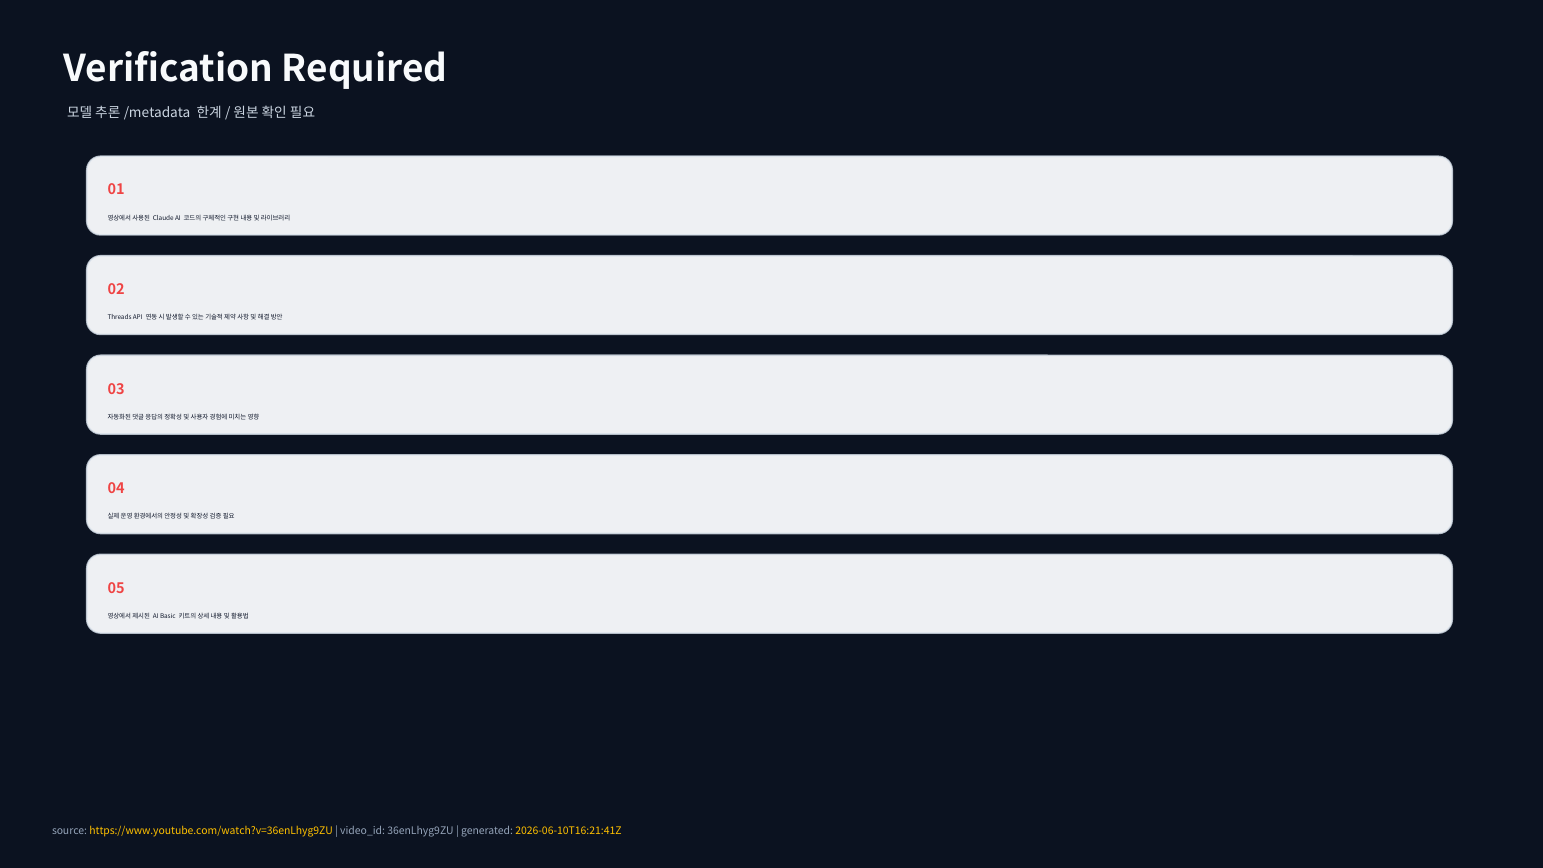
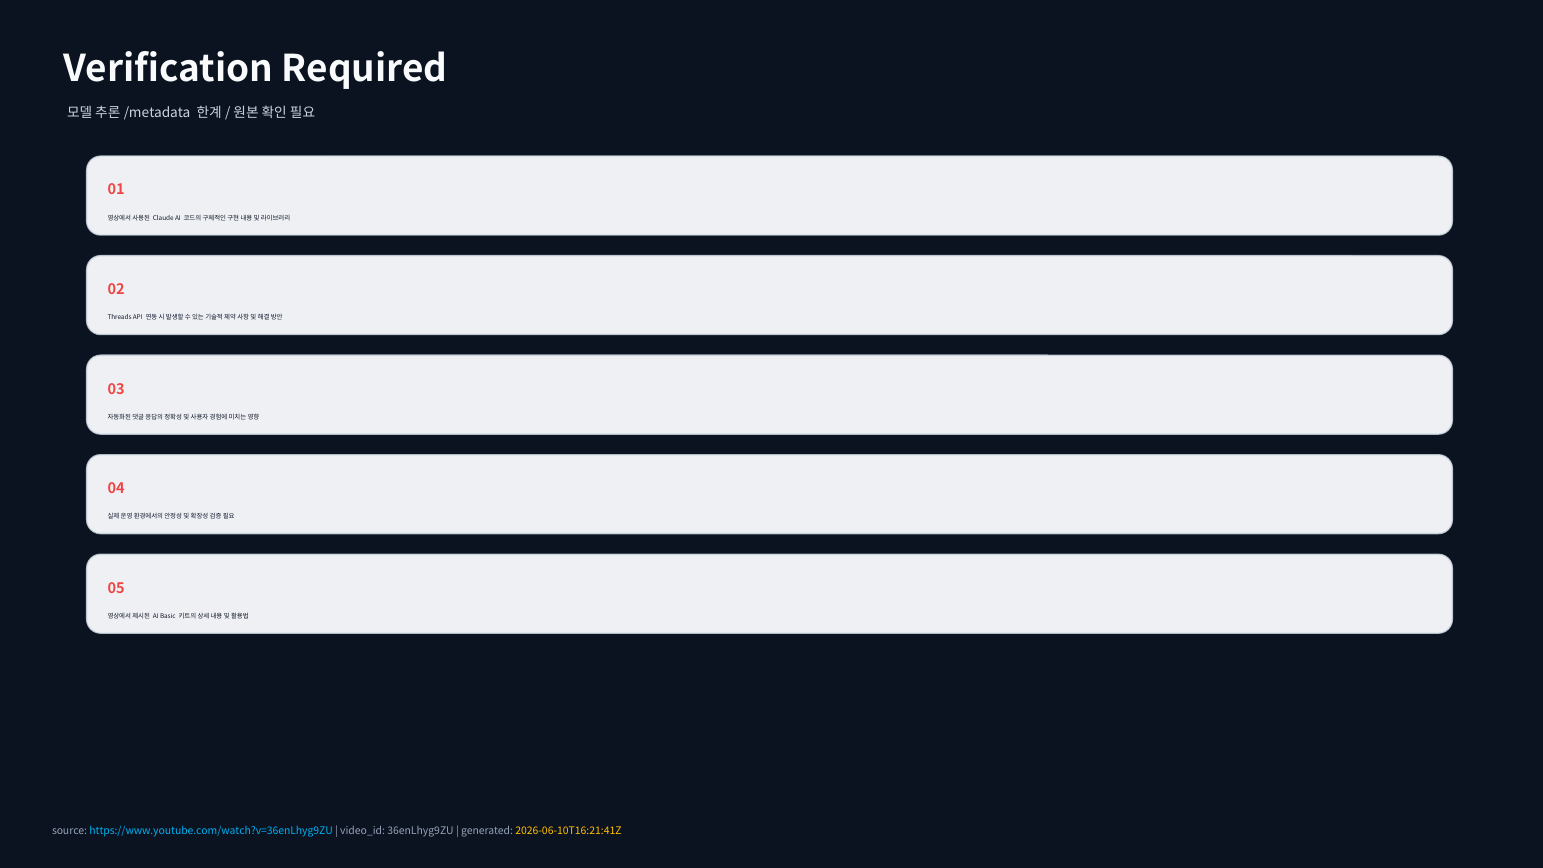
https://www.youtube.com/watch?v=36enLhyg9ZU colour: yellow -> light blue (211, 831)
